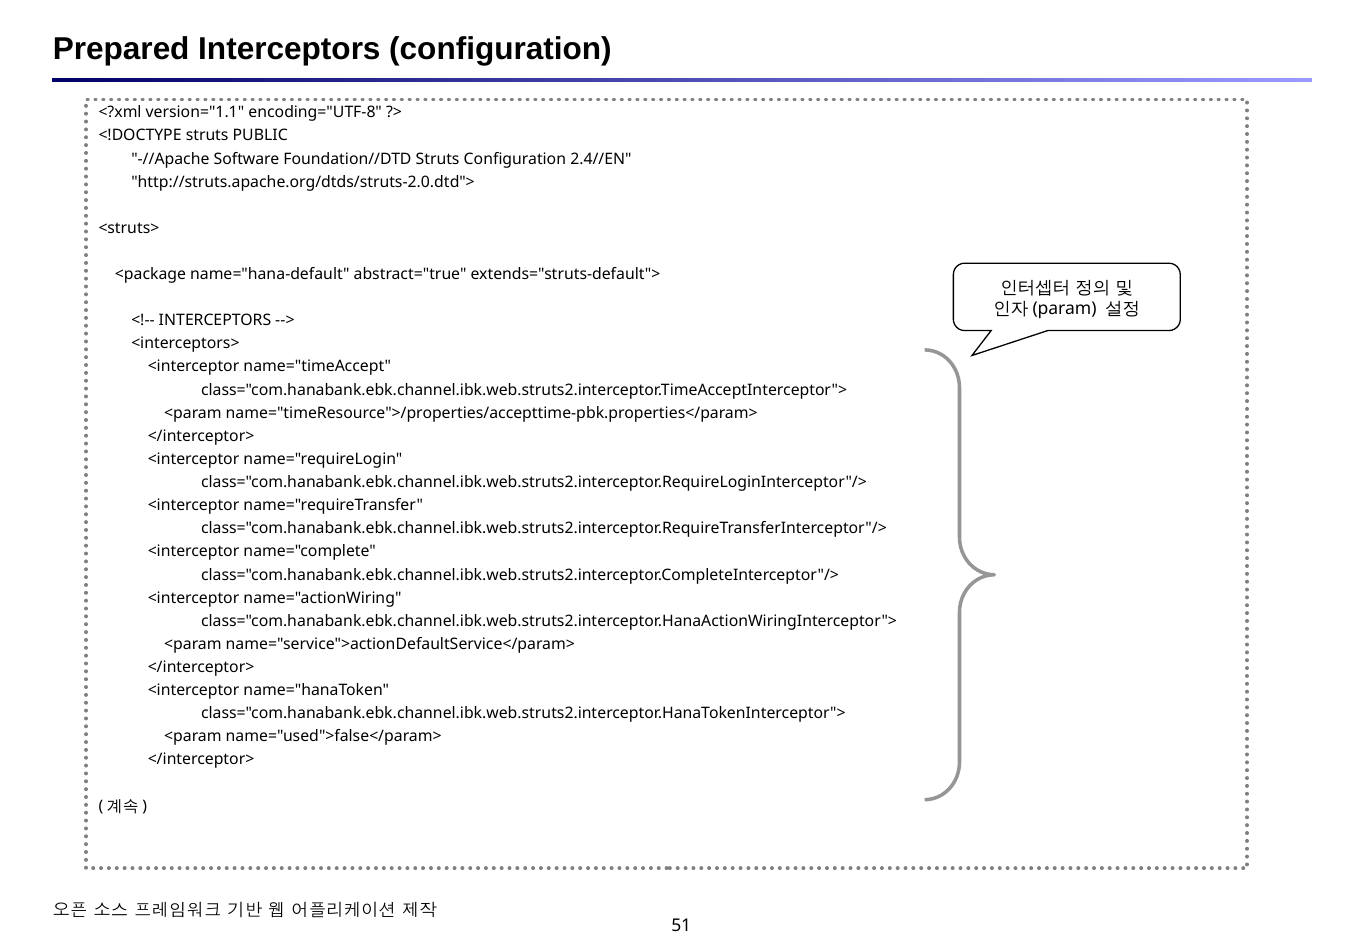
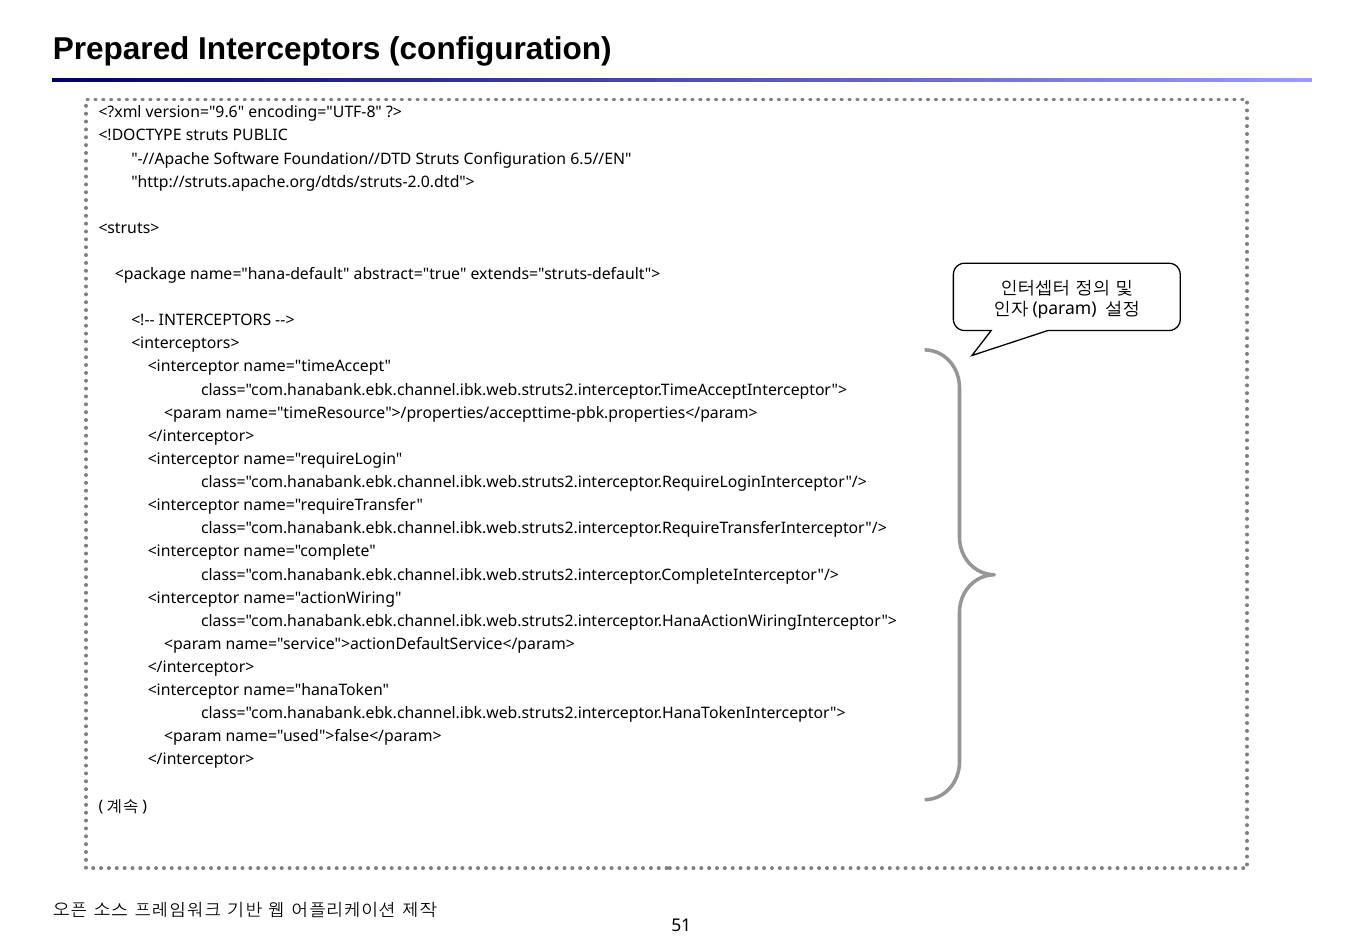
version="1.1: version="1.1 -> version="9.6 (195, 113)
2.4//EN: 2.4//EN -> 6.5//EN (601, 159)
